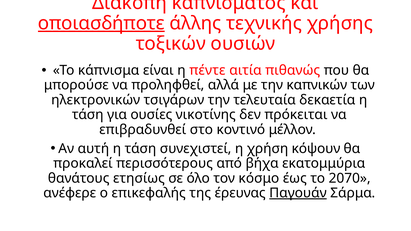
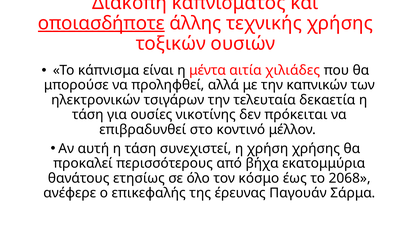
πέντε: πέντε -> μέντα (208, 70)
πιθανώς: πιθανώς -> χιλιάδες (293, 70)
χρήση κόψουν: κόψουν -> χρήσης (316, 149)
2070: 2070 -> 2068 (350, 178)
Παγουάν underline: present -> none (298, 193)
